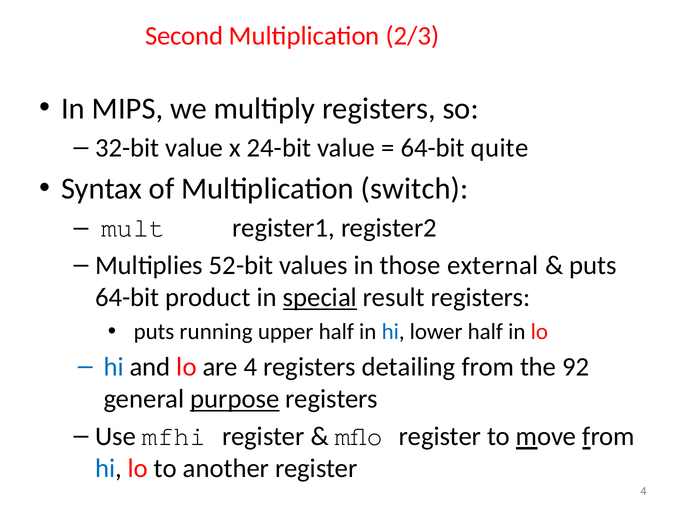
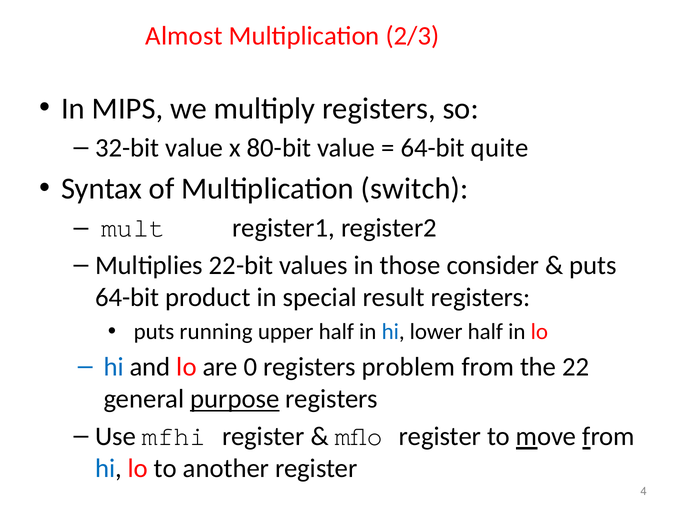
Second: Second -> Almost (184, 36)
24-bit: 24-bit -> 80-bit (279, 148)
52-bit: 52-bit -> 22-bit (241, 266)
external: external -> consider (493, 266)
special underline: present -> none (320, 298)
are 4: 4 -> 0 (251, 367)
detailing: detailing -> problem (409, 367)
92: 92 -> 22 (576, 367)
